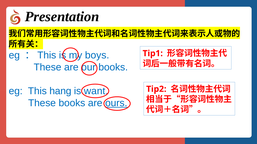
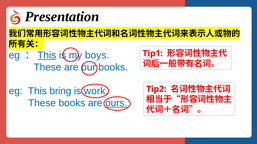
This underline: none -> present (47, 55)
hang: hang -> bring (60, 91)
want: want -> work (96, 91)
